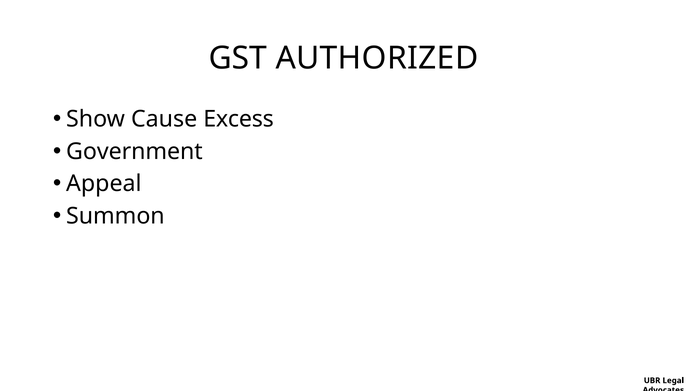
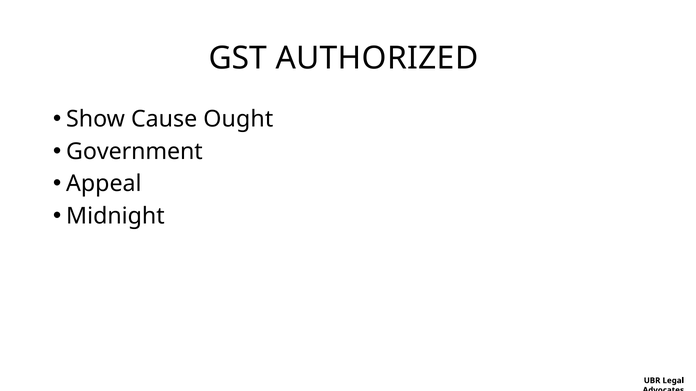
Excess: Excess -> Ought (238, 119)
Summon: Summon -> Midnight (115, 216)
